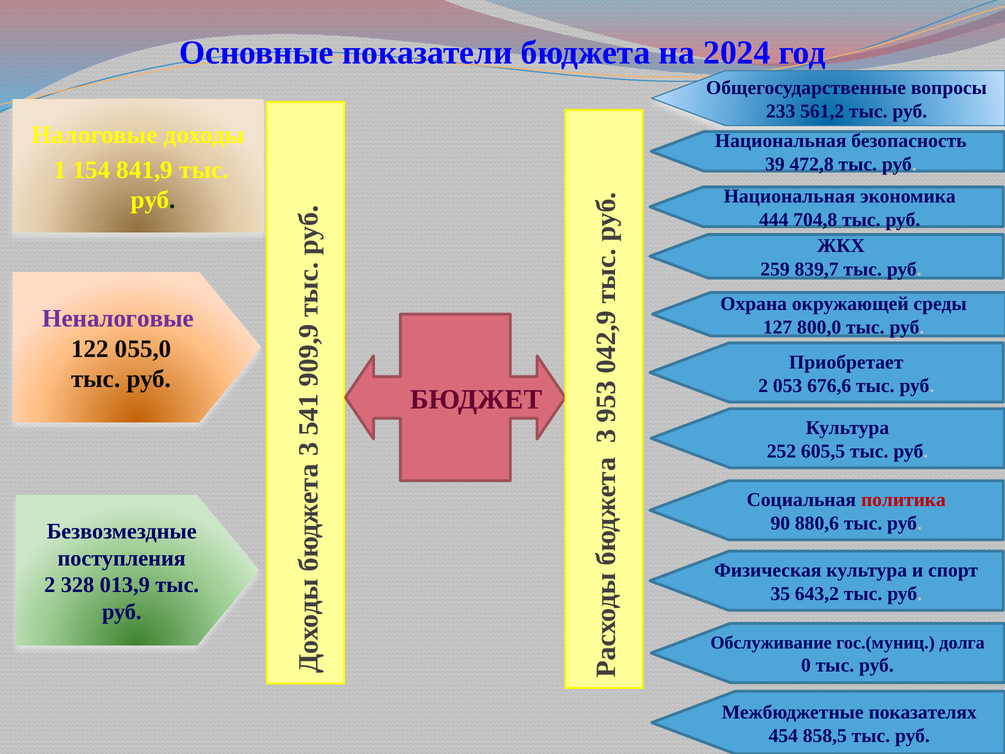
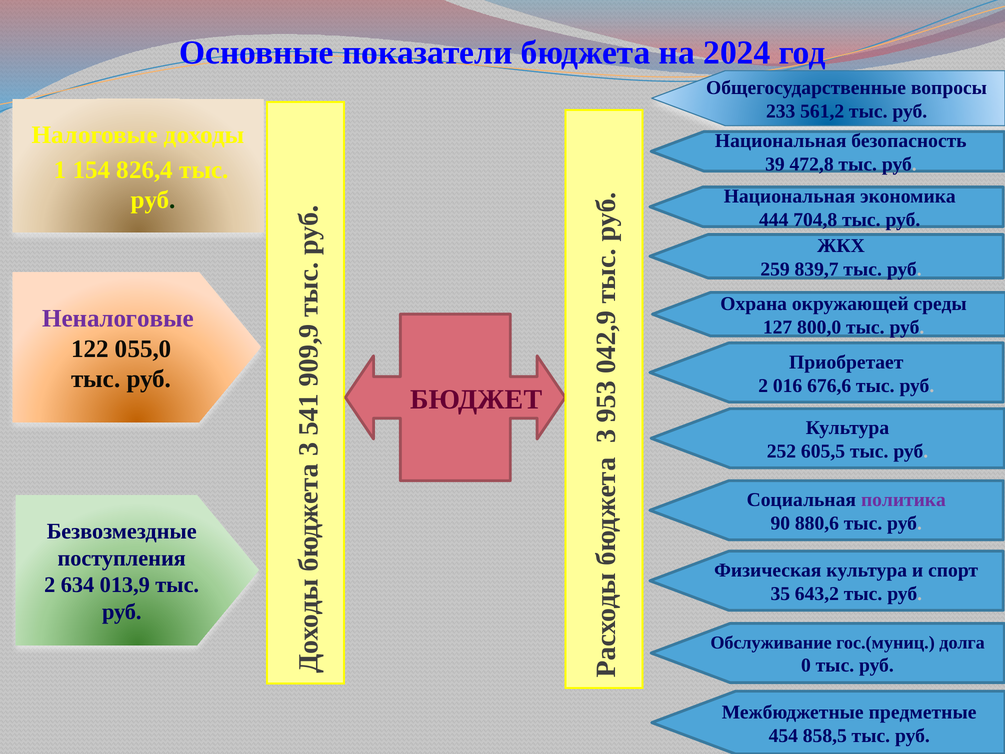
841,9: 841,9 -> 826,4 (145, 170)
053: 053 -> 016 (788, 385)
политика colour: red -> purple (903, 500)
328: 328 -> 634 (77, 585)
показателях: показателях -> предметные (923, 712)
